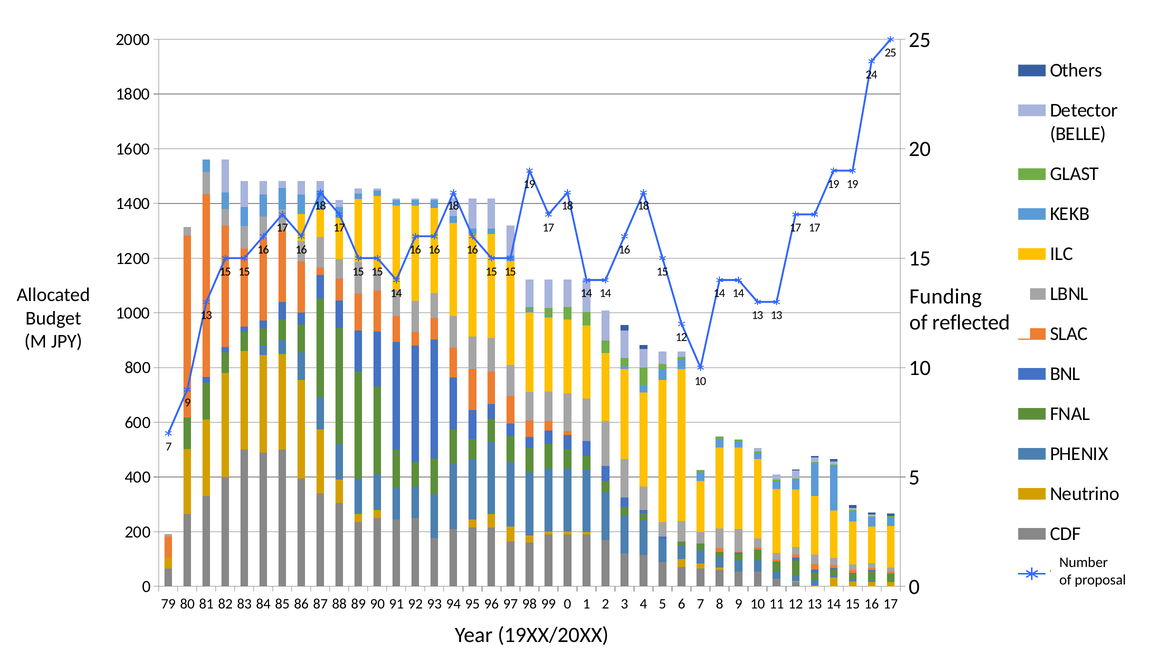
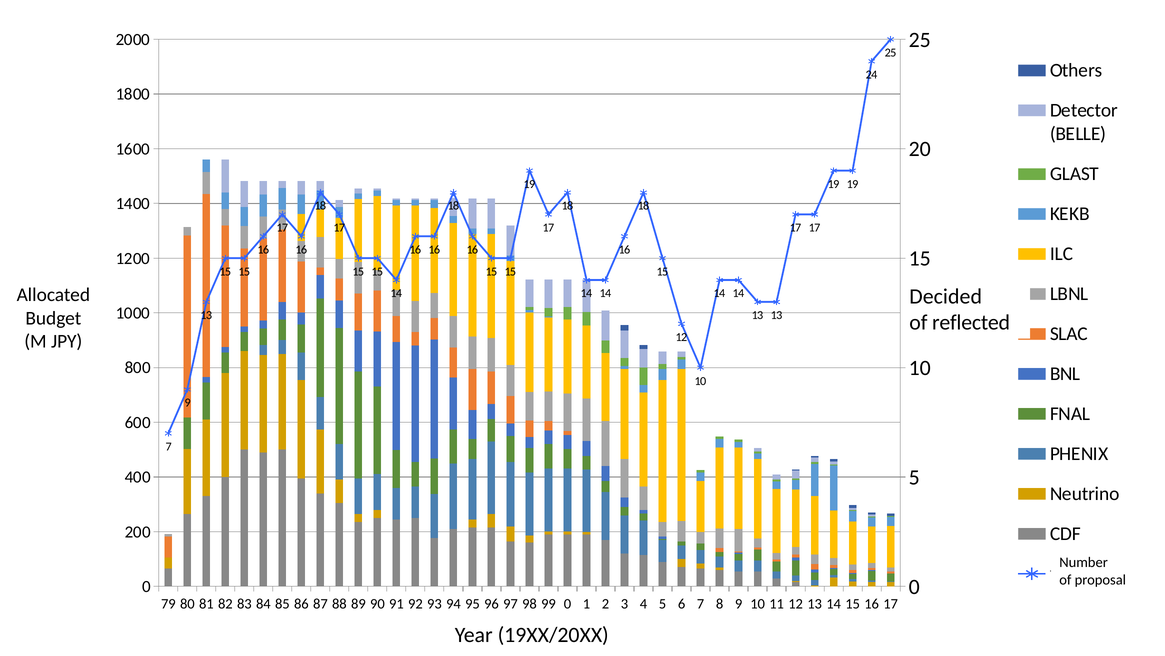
Funding: Funding -> Decided (946, 296)
